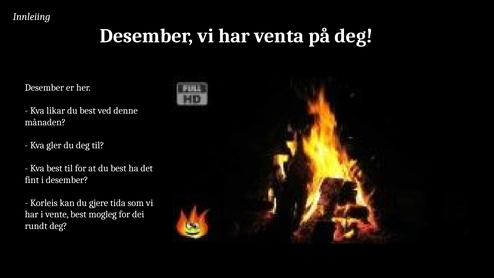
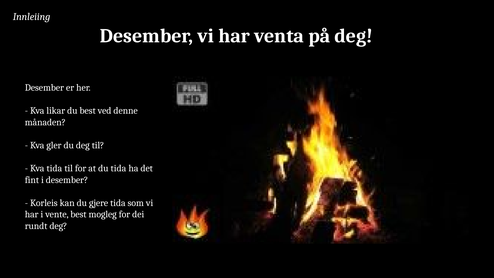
Kva best: best -> tida (54, 168)
at du best: best -> tida (118, 168)
